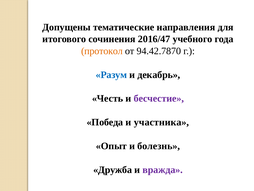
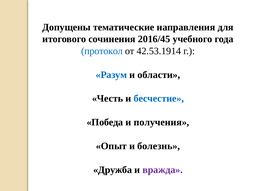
2016/47: 2016/47 -> 2016/45 (154, 39)
протокол colour: orange -> blue (102, 51)
94.42.7870: 94.42.7870 -> 42.53.1914 (159, 51)
декабрь: декабрь -> области (159, 75)
бесчестие colour: purple -> blue (159, 98)
участника: участника -> получения (161, 122)
